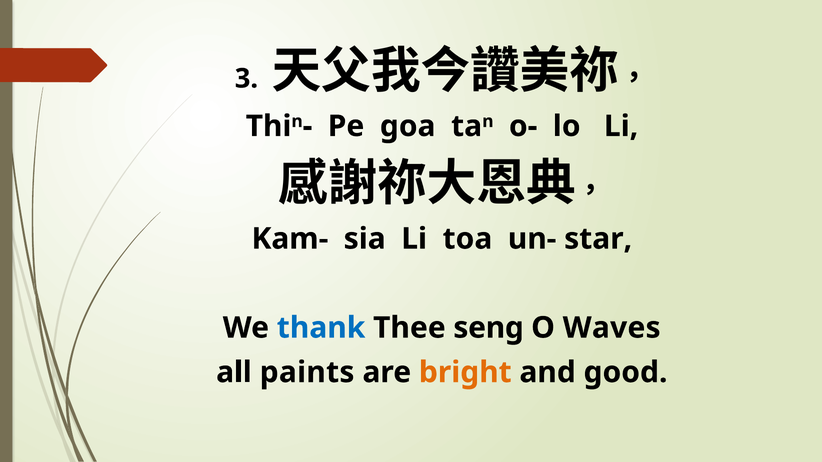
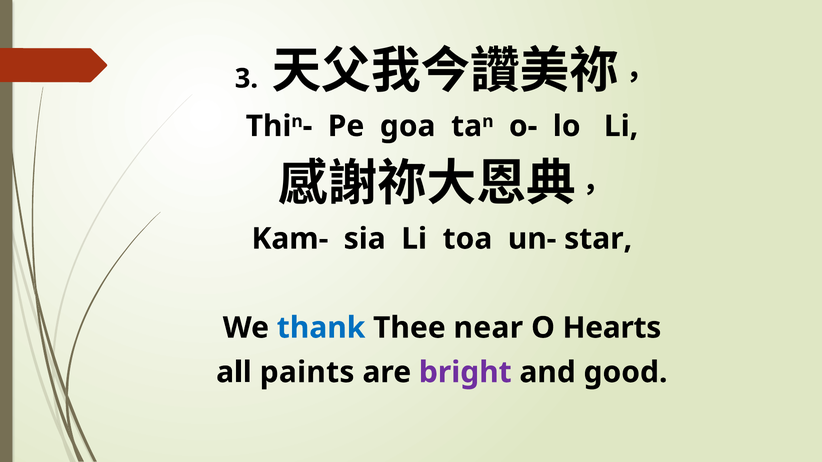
seng: seng -> near (488, 328)
Waves: Waves -> Hearts (612, 328)
bright colour: orange -> purple (465, 373)
